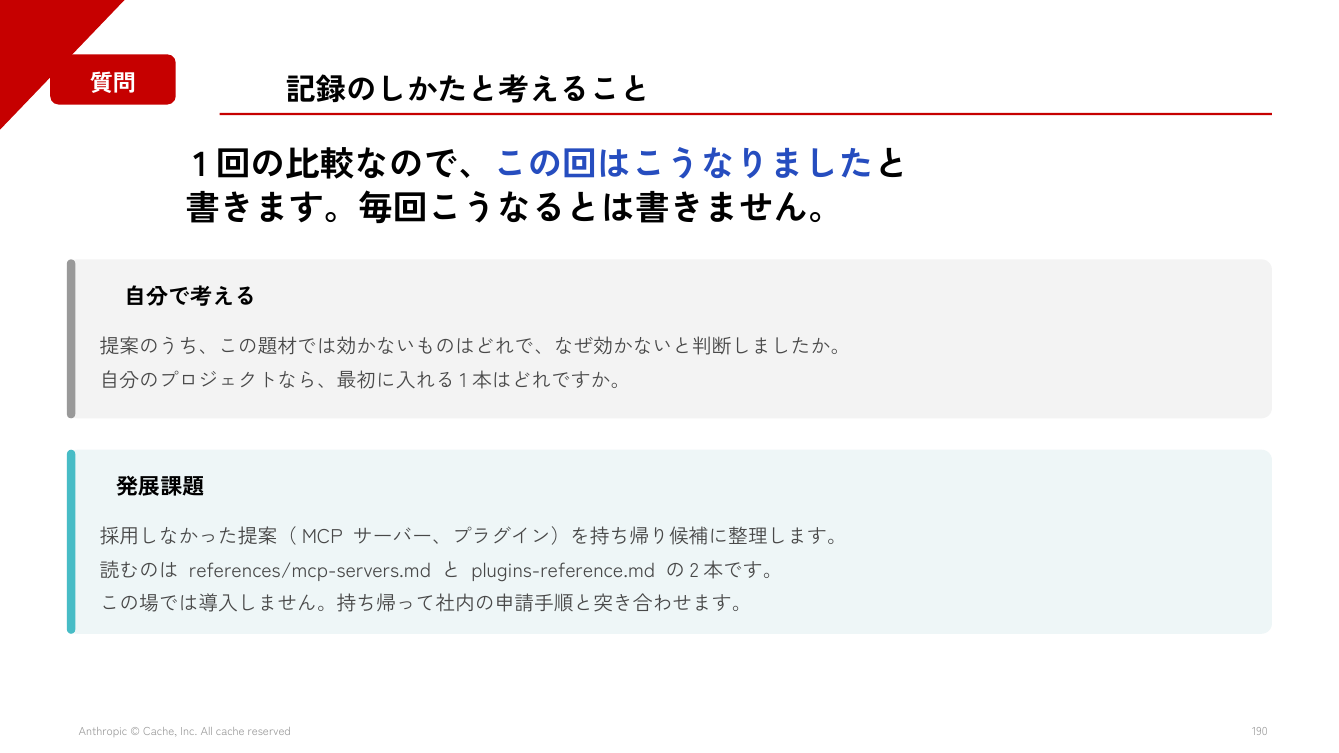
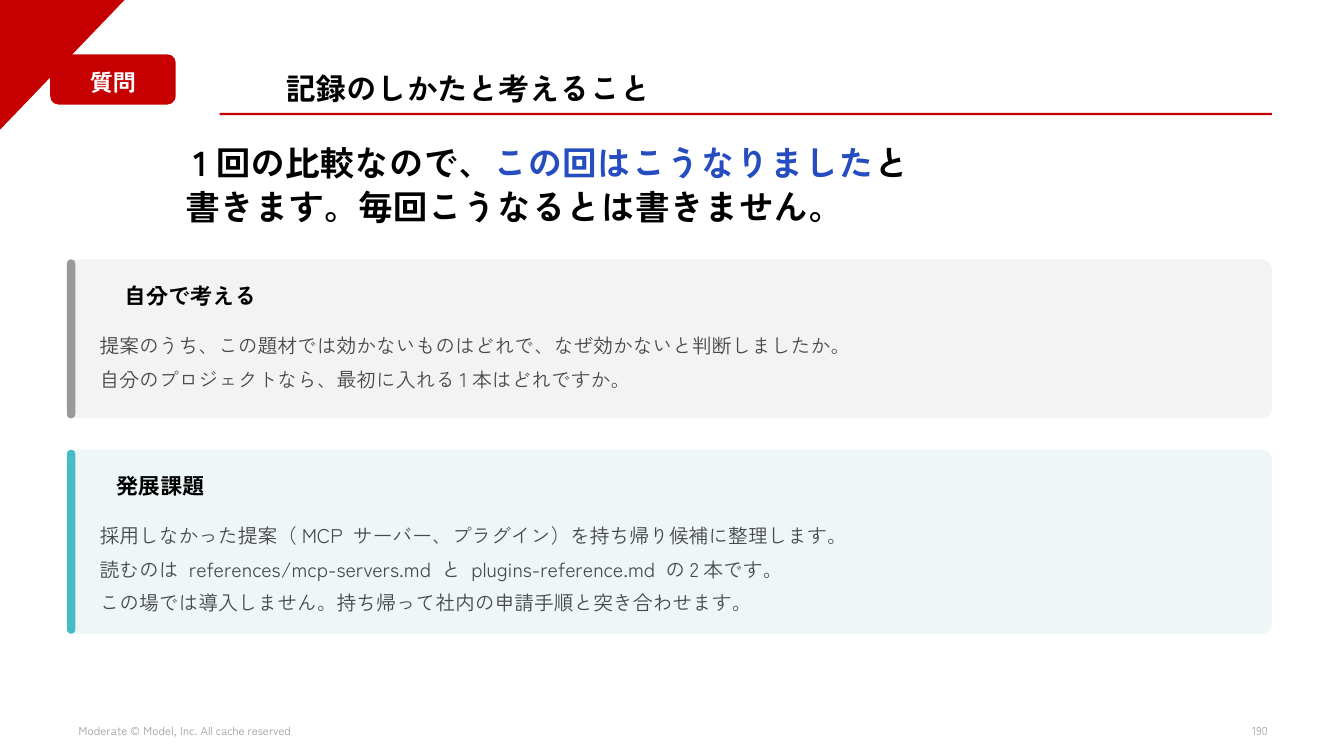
Anthropic: Anthropic -> Moderate (103, 732)
Cache: Cache -> Model (160, 732)
